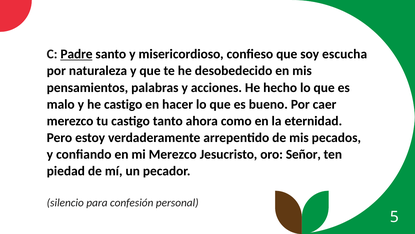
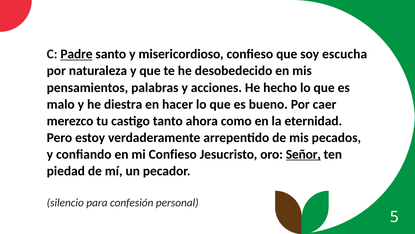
he castigo: castigo -> diestra (123, 104)
mi Merezco: Merezco -> Confieso (173, 154)
Señor underline: none -> present (303, 154)
